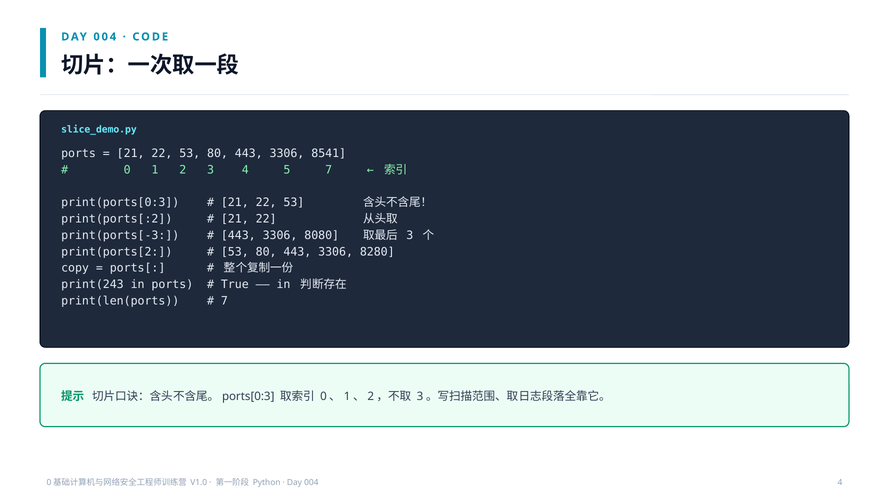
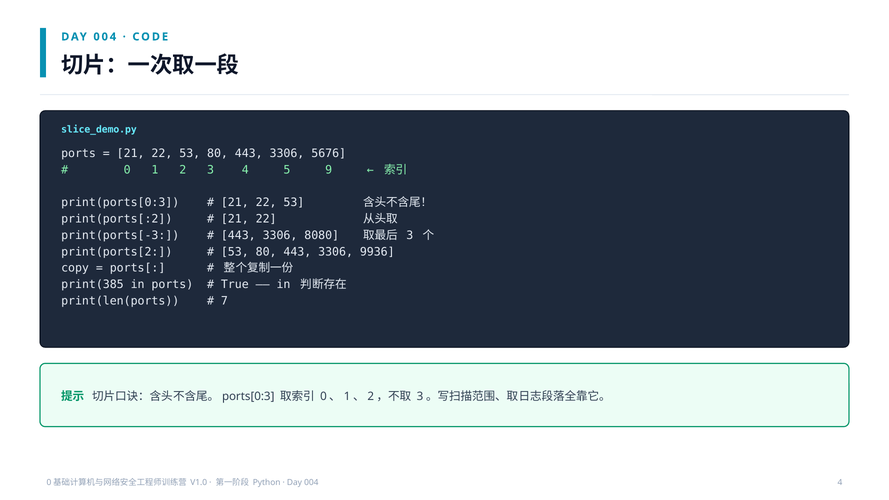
8541: 8541 -> 5676 (329, 154)
5 7: 7 -> 9 (329, 170)
8280: 8280 -> 9936 (377, 252)
print(243: print(243 -> print(385 (92, 285)
